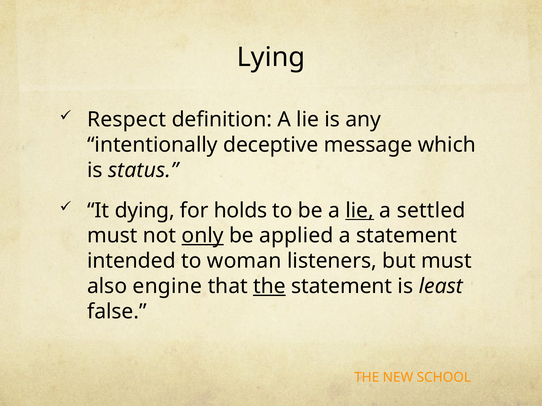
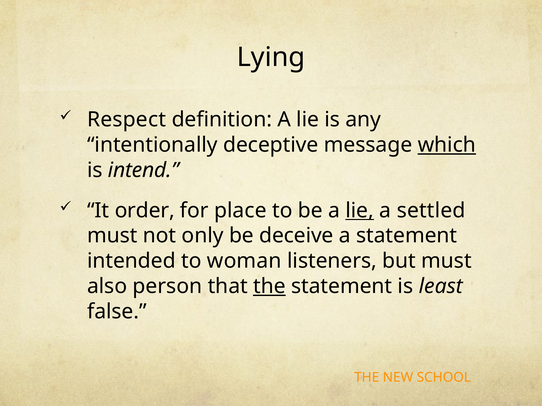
which underline: none -> present (447, 145)
status: status -> intend (143, 170)
dying: dying -> order (145, 211)
holds: holds -> place (240, 211)
only underline: present -> none (203, 236)
applied: applied -> deceive (296, 236)
engine: engine -> person (167, 287)
